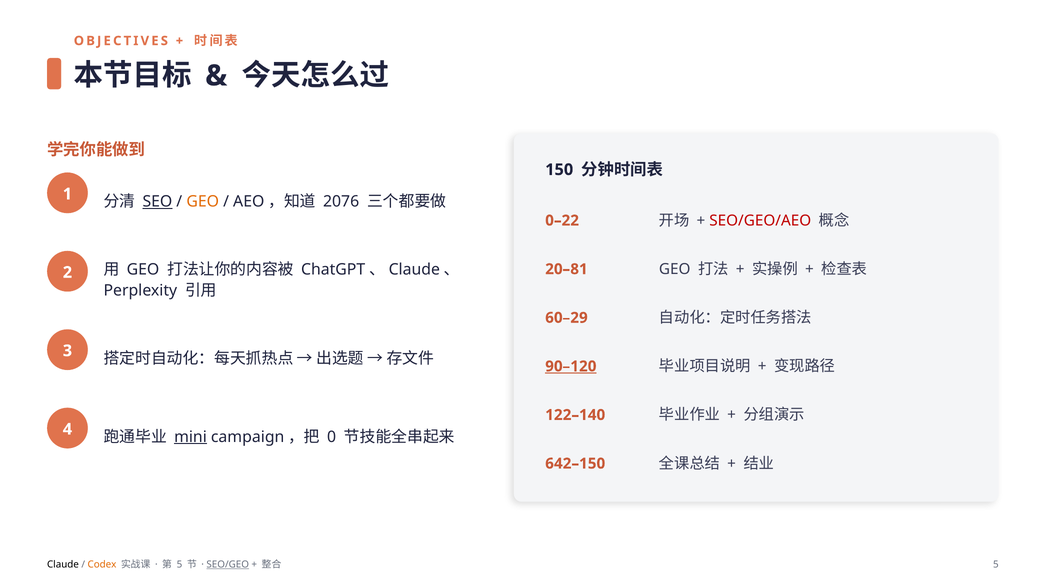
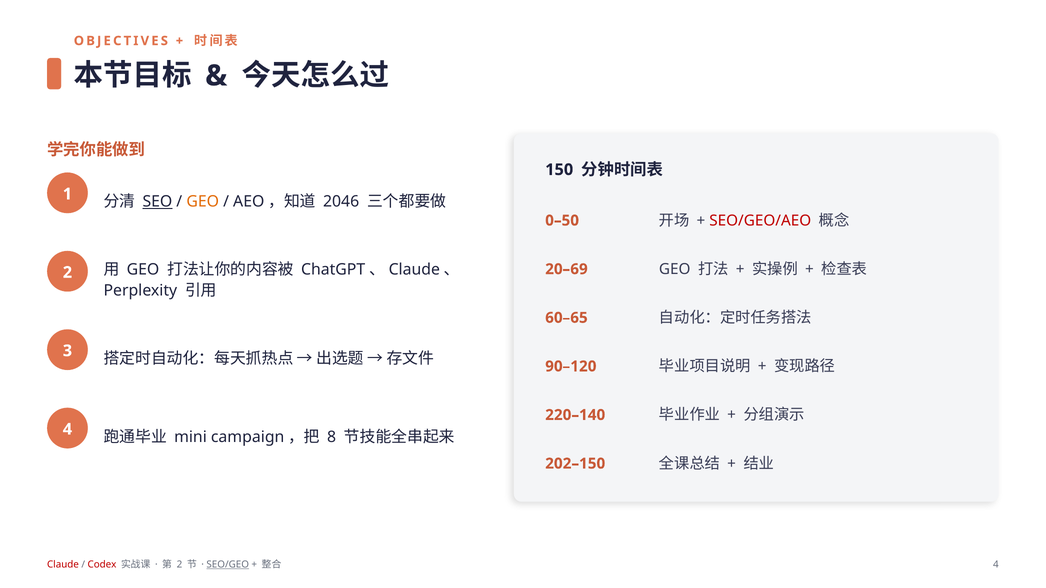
2076: 2076 -> 2046 (341, 202)
0–22: 0–22 -> 0–50 (562, 221)
20–81: 20–81 -> 20–69 (566, 269)
60–29: 60–29 -> 60–65 (566, 318)
90–120 underline: present -> none (571, 367)
122–140: 122–140 -> 220–140 (575, 415)
mini underline: present -> none (190, 437)
0: 0 -> 8 (332, 437)
642–150: 642–150 -> 202–150 (575, 464)
Claude colour: black -> red (63, 565)
Codex colour: orange -> red (102, 565)
5: 5 -> 2 (180, 565)
5: 5 -> 4 (996, 565)
